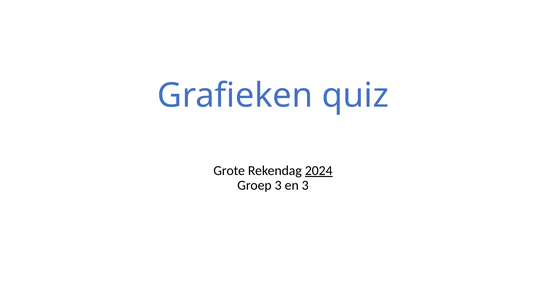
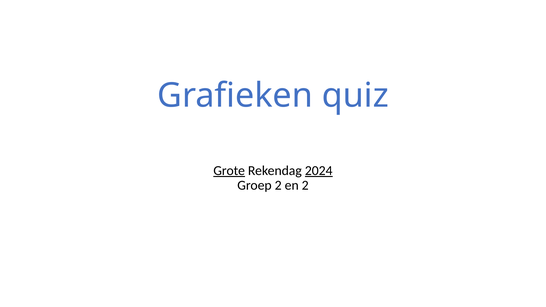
Grote underline: none -> present (229, 171)
Groep 3: 3 -> 2 (278, 185)
en 3: 3 -> 2 (305, 185)
